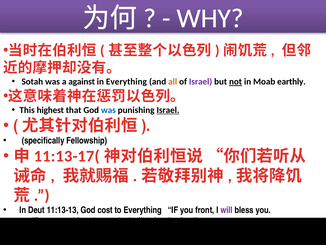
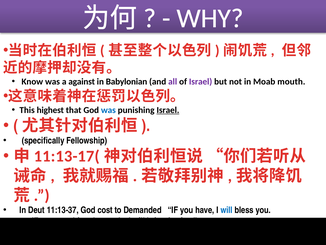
Sotah: Sotah -> Know (32, 82)
in Everything: Everything -> Babylonian (127, 82)
all colour: orange -> purple (173, 82)
not underline: present -> none (236, 82)
earthly: earthly -> mouth (291, 82)
11:13-13: 11:13-13 -> 11:13-37 (63, 210)
to Everything: Everything -> Demanded (143, 210)
front: front -> have (205, 210)
will colour: purple -> blue (227, 210)
